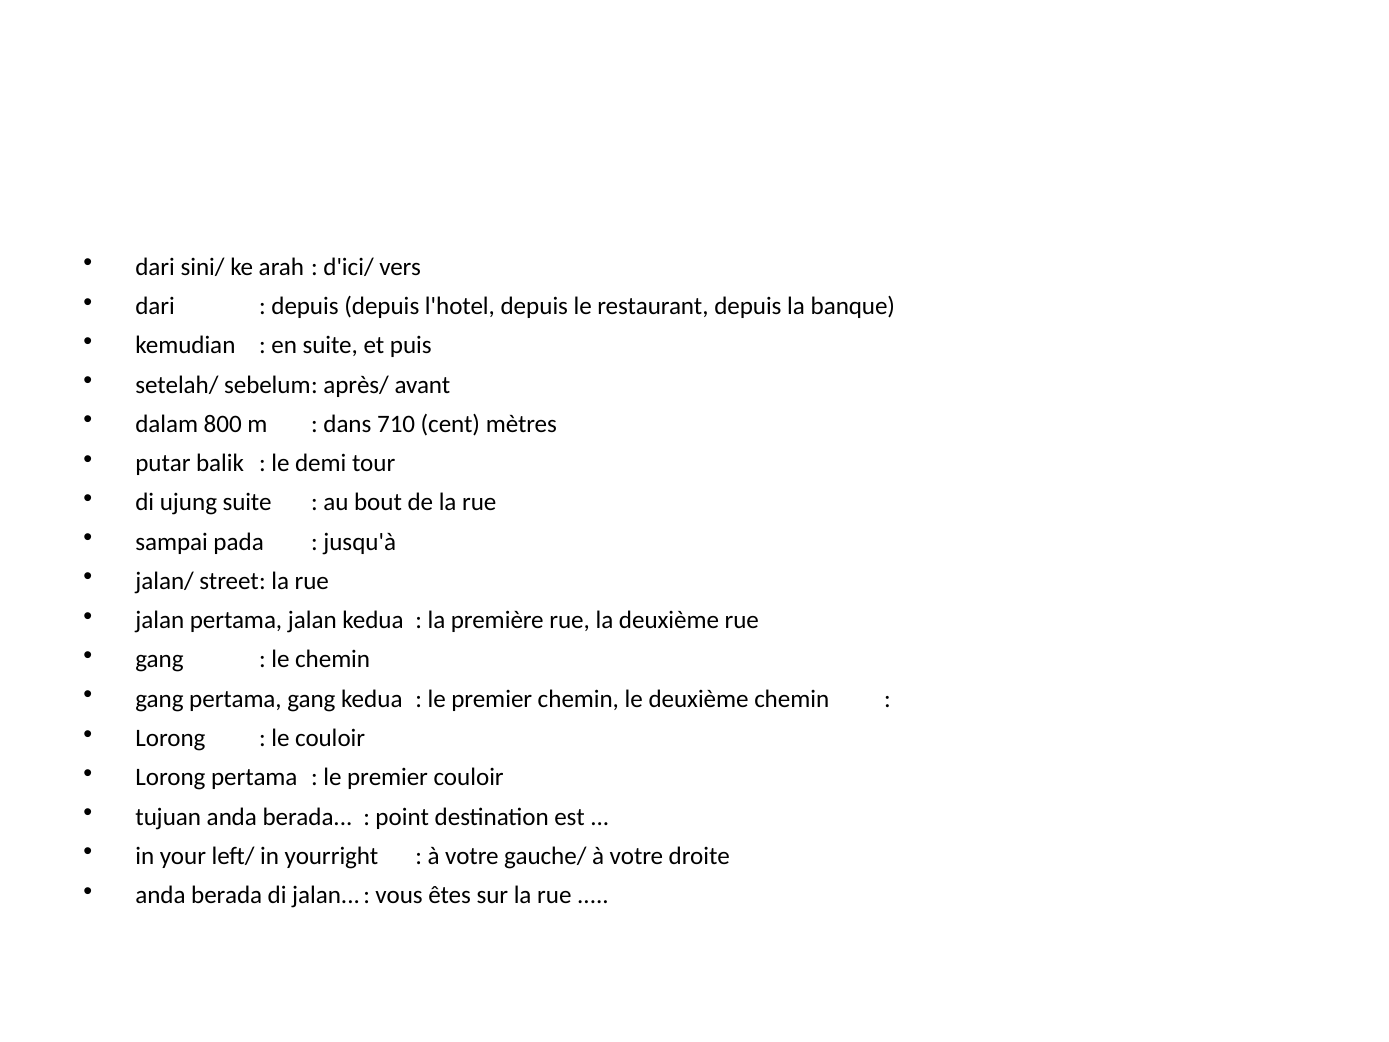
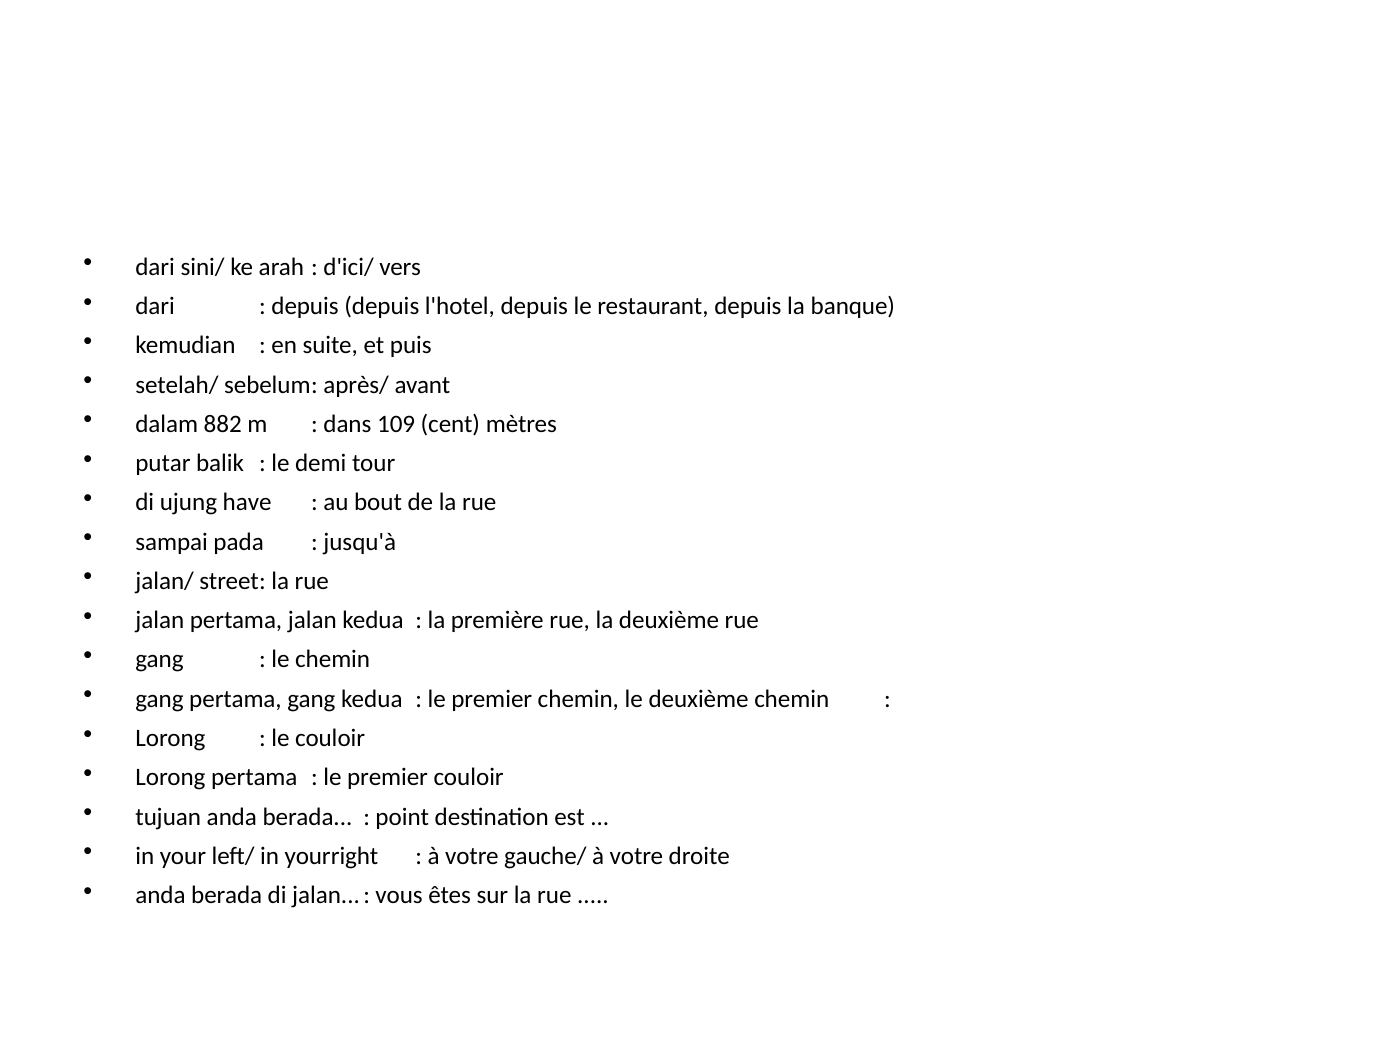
800: 800 -> 882 (223, 424)
710: 710 -> 109 (396, 424)
ujung suite: suite -> have (247, 502)
